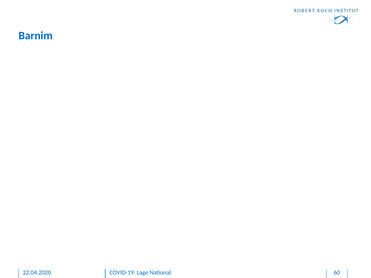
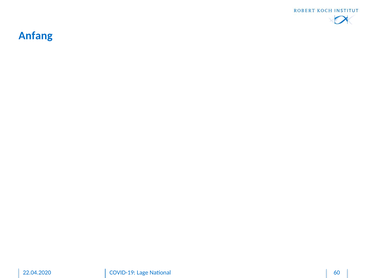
Barnim: Barnim -> Anfang (36, 36)
